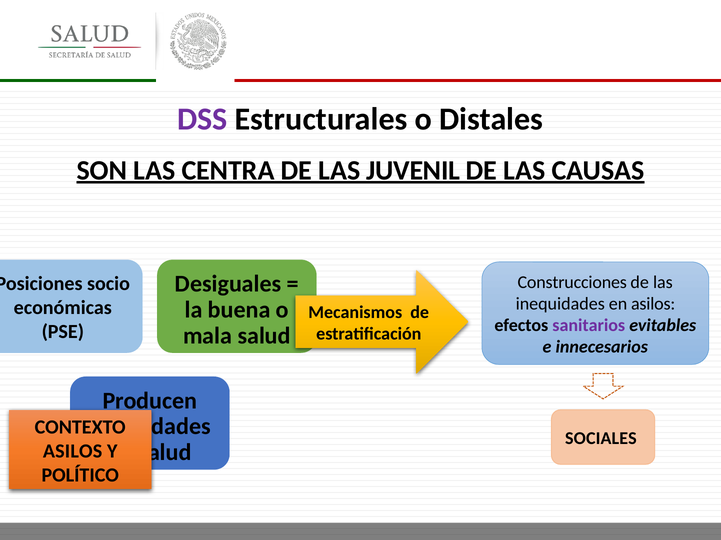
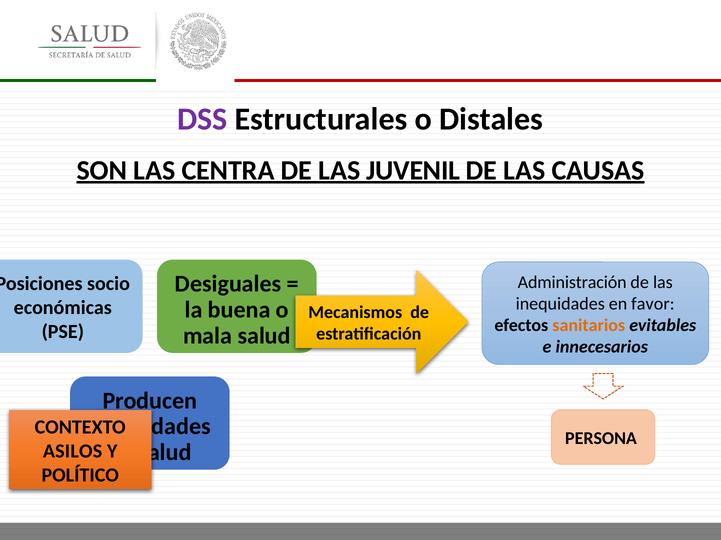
Construcciones: Construcciones -> Administración (572, 282)
en asilos: asilos -> favor (653, 304)
sanitarios colour: purple -> orange (589, 326)
SOCIALES: SOCIALES -> PERSONA (601, 439)
